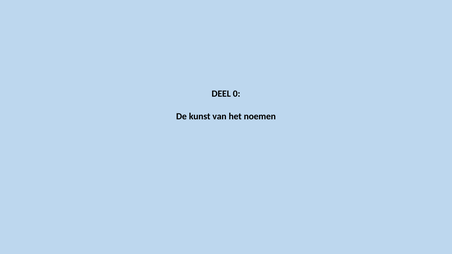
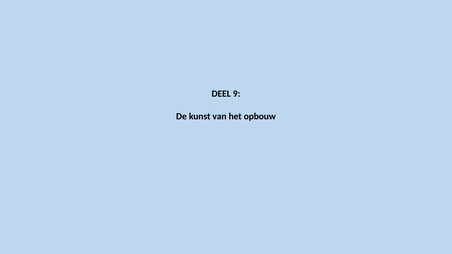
0: 0 -> 9 (237, 94)
noemen: noemen -> opbouw (260, 116)
